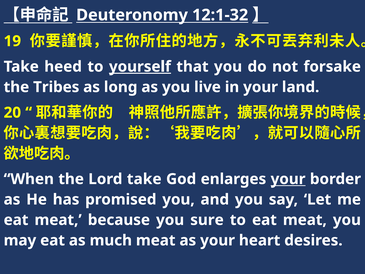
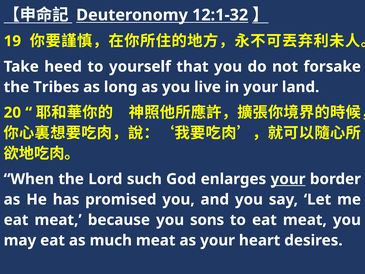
yourself underline: present -> none (140, 67)
Lord take: take -> such (144, 179)
sure: sure -> sons (207, 220)
